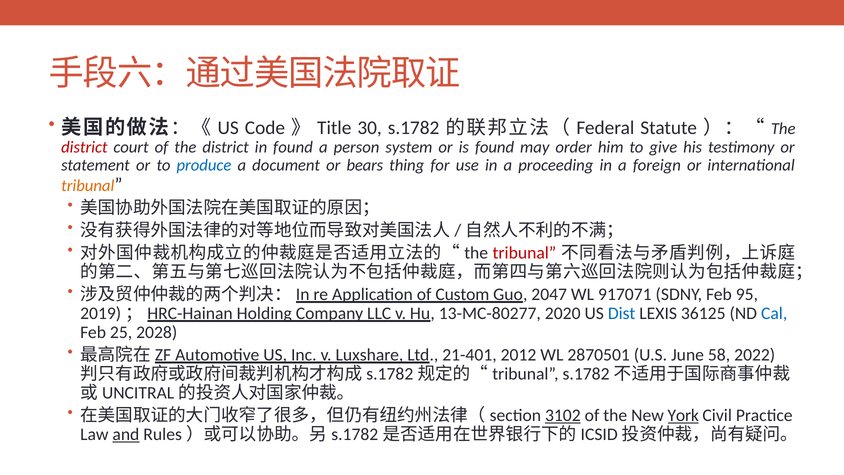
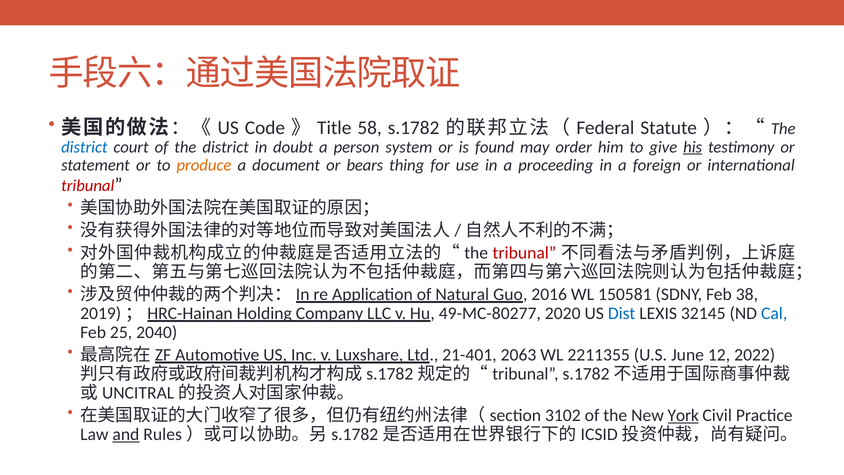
30: 30 -> 58 (370, 128)
district colour: red -> blue (84, 147)
in found: found -> doubt (293, 147)
his underline: none -> present (693, 147)
produce colour: blue -> orange (204, 165)
tribunal colour: orange -> red (88, 186)
Custom: Custom -> Natural (462, 294)
2047: 2047 -> 2016 (549, 294)
917071: 917071 -> 150581 (625, 294)
95: 95 -> 38 (747, 294)
13-MC-80277: 13-MC-80277 -> 49-MC-80277 (490, 313)
36125: 36125 -> 32145 (703, 313)
2028: 2028 -> 2040 (157, 332)
2012: 2012 -> 2063 (519, 355)
2870501: 2870501 -> 2211355 (599, 355)
58: 58 -> 12 (719, 355)
3102 underline: present -> none (563, 415)
